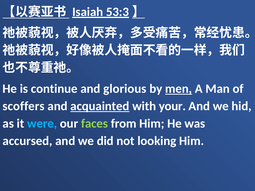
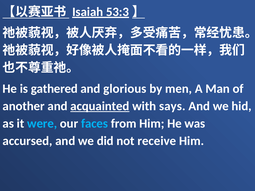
continue: continue -> gathered (54, 89)
men underline: present -> none (179, 89)
scoffers: scoffers -> another (24, 106)
your: your -> says (172, 106)
faces colour: light green -> light blue (95, 124)
looking: looking -> receive (157, 141)
